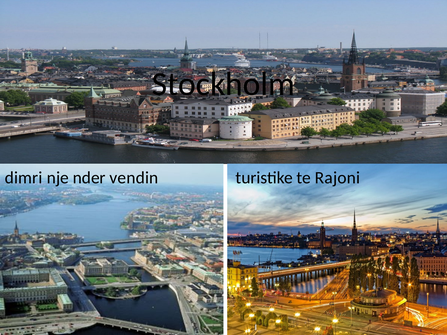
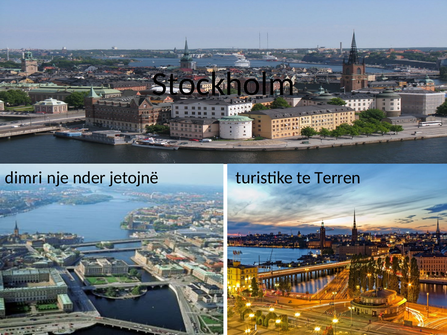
vendin: vendin -> jetojnë (134, 178)
Rajoni: Rajoni -> Terren (338, 178)
